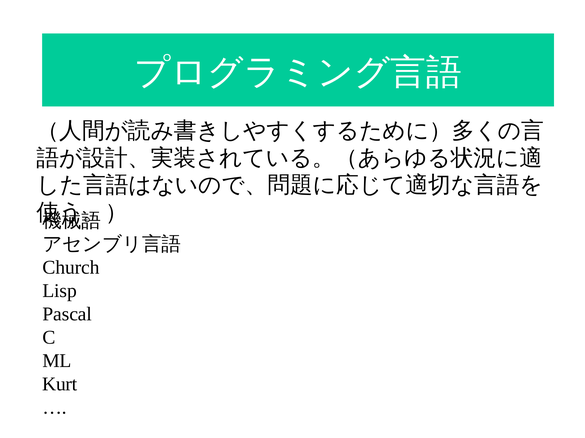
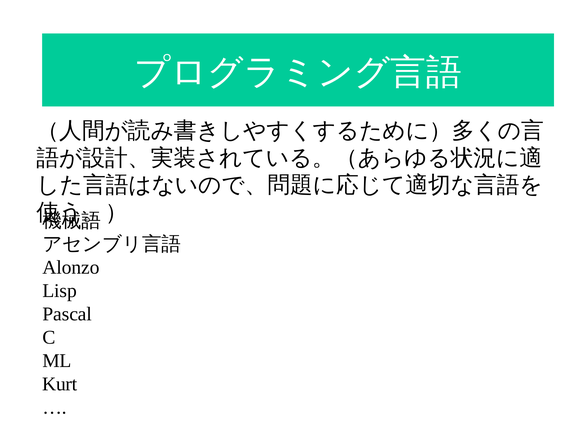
Church: Church -> Alonzo (71, 268)
